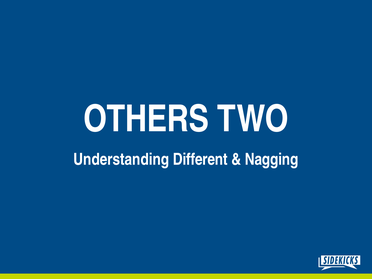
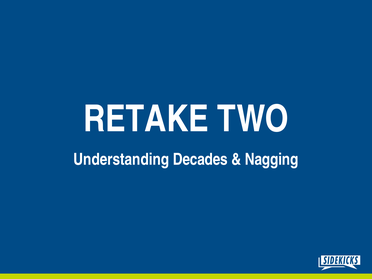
OTHERS: OTHERS -> RETAKE (146, 119)
Different: Different -> Decades (200, 159)
